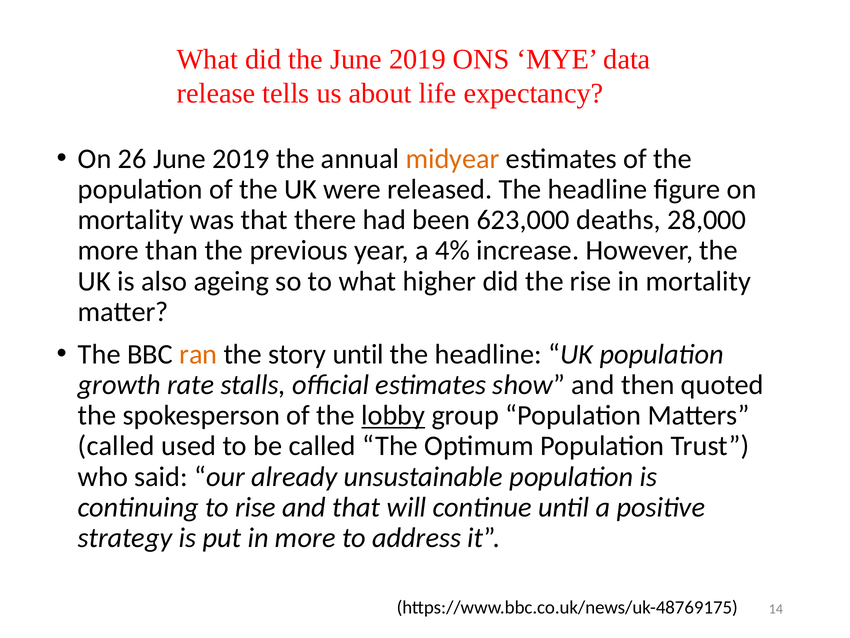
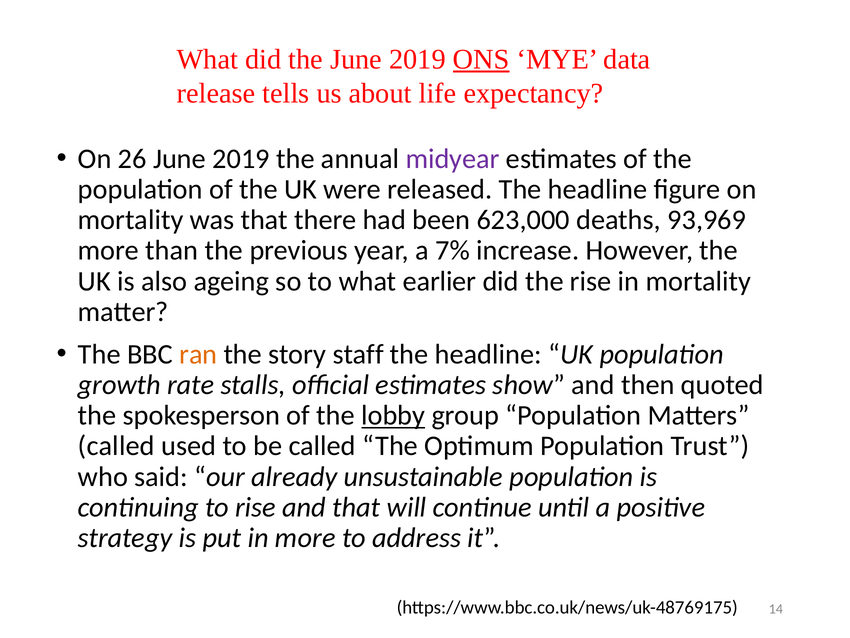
ONS underline: none -> present (481, 59)
midyear colour: orange -> purple (453, 159)
28,000: 28,000 -> 93,969 (707, 220)
4%: 4% -> 7% (453, 250)
higher: higher -> earlier (440, 281)
story until: until -> staff (358, 354)
